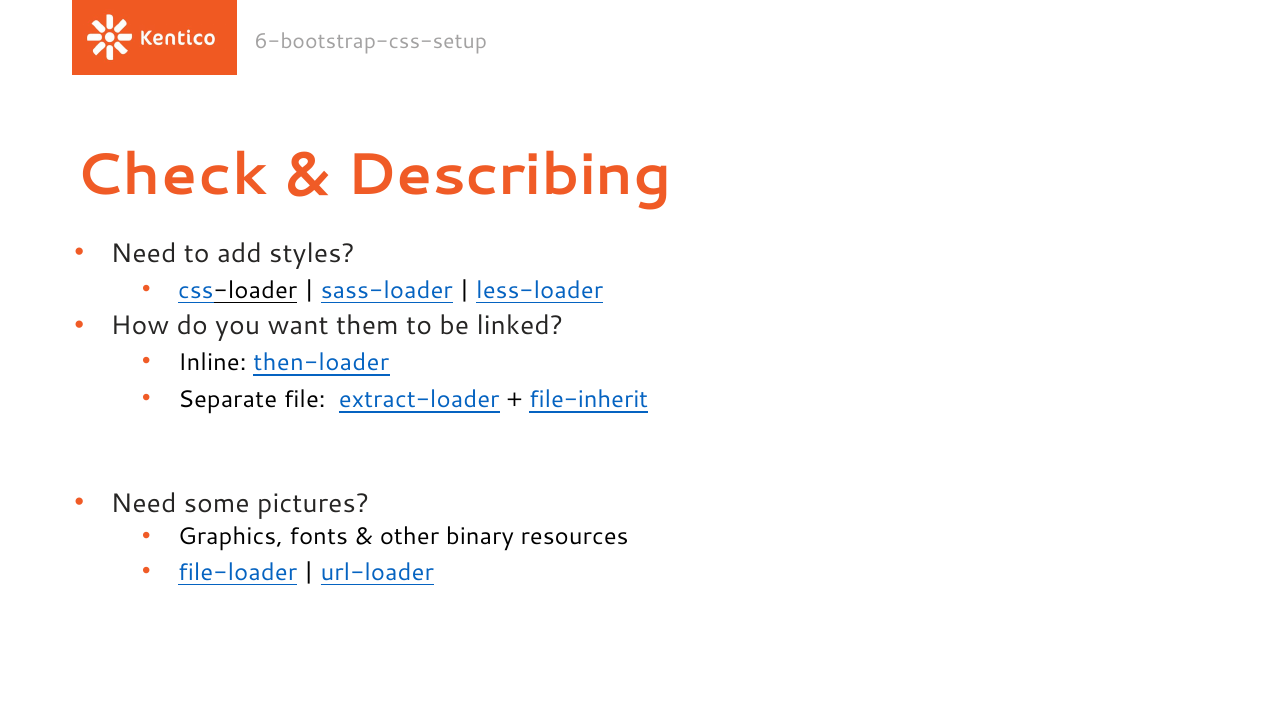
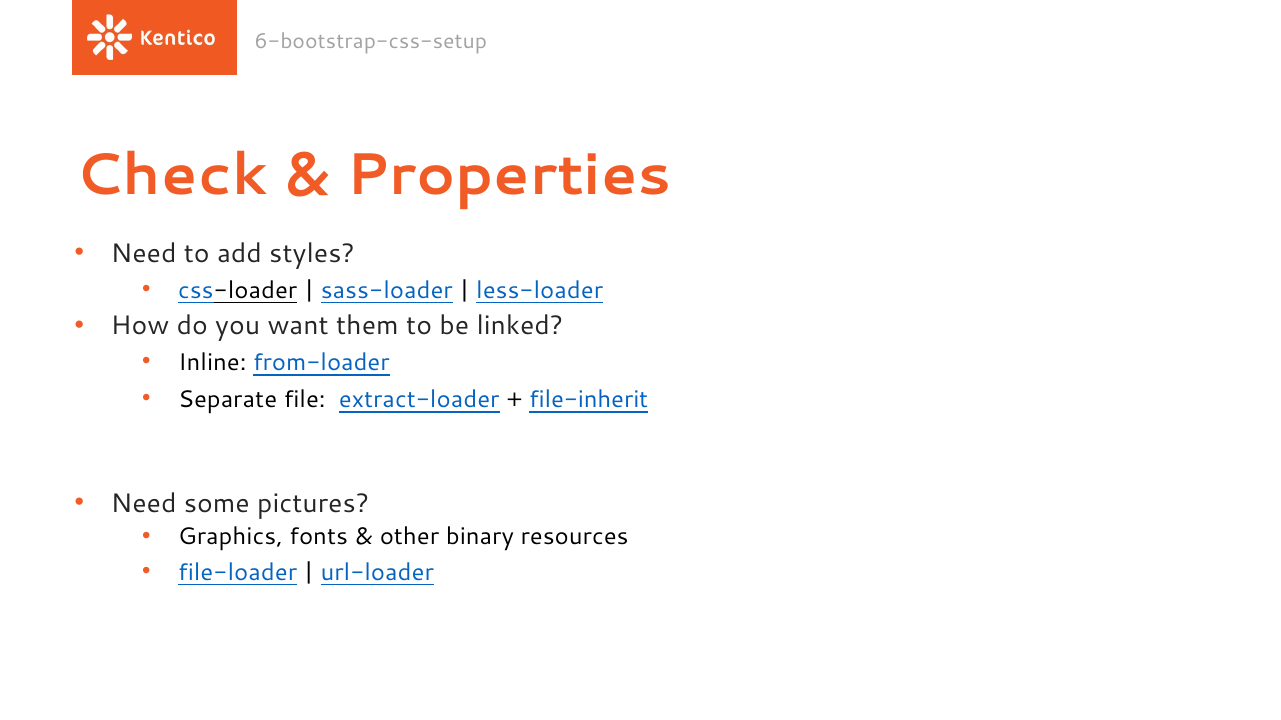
Describing: Describing -> Properties (509, 175)
then-loader: then-loader -> from-loader (321, 363)
